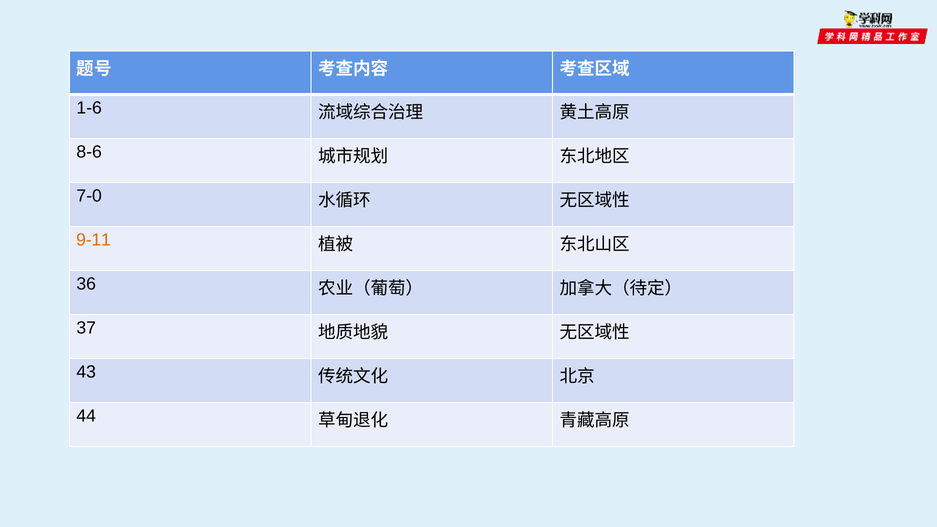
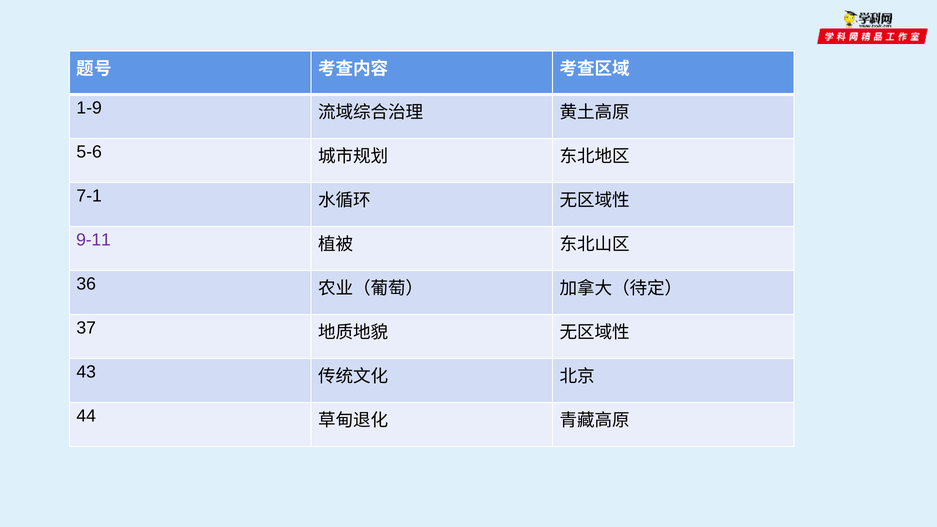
1-6: 1-6 -> 1-9 (89, 108)
8-6: 8-6 -> 5-6 (89, 152)
7-0: 7-0 -> 7-1 (89, 196)
9-11 colour: orange -> purple (93, 240)
